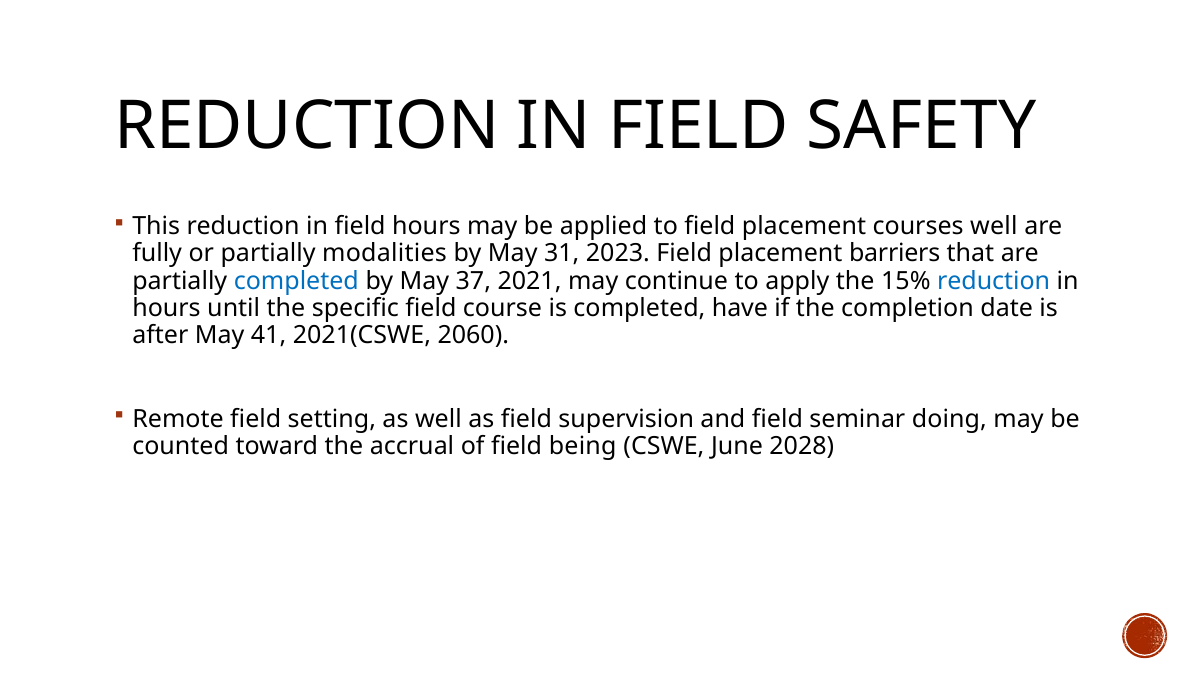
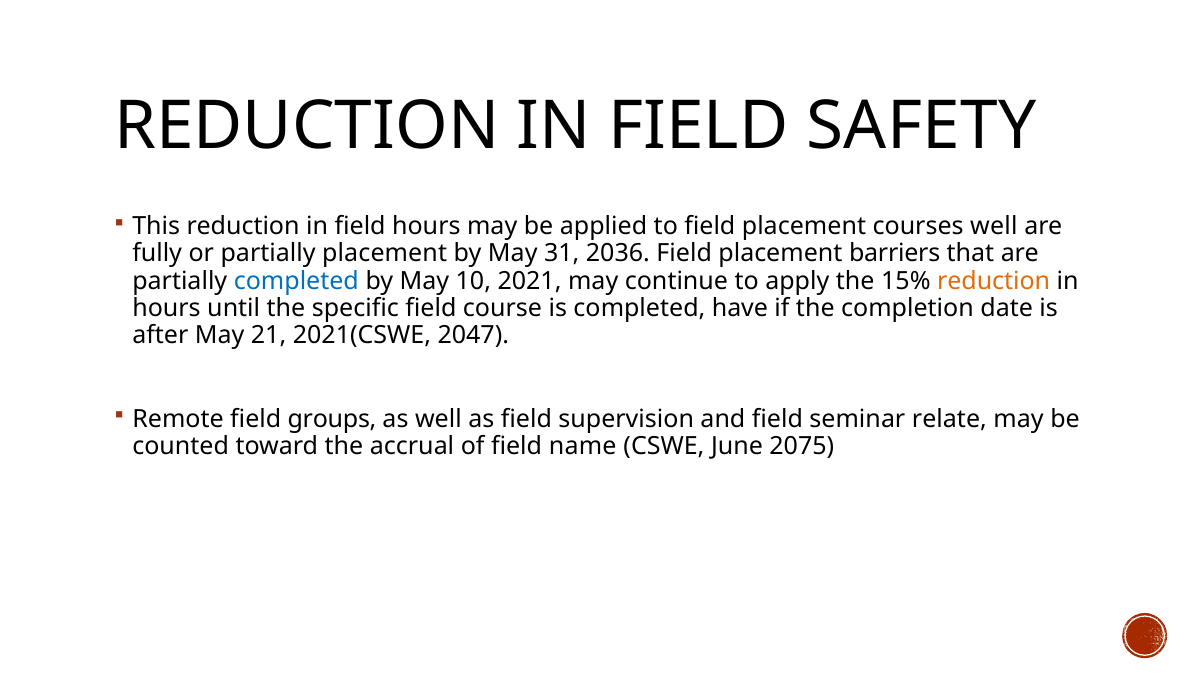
partially modalities: modalities -> placement (385, 254)
2023: 2023 -> 2036 (618, 254)
37: 37 -> 10 (473, 281)
reduction colour: blue -> orange (994, 281)
41: 41 -> 21 (269, 335)
2060: 2060 -> 2047 (473, 335)
setting: setting -> groups (332, 419)
doing: doing -> relate (949, 419)
being: being -> name (583, 446)
2028: 2028 -> 2075 (802, 446)
